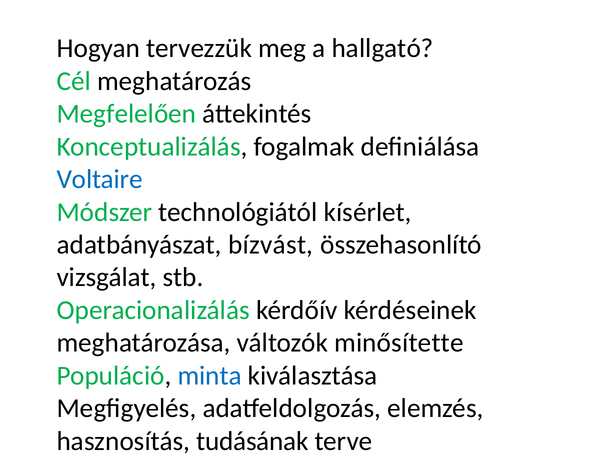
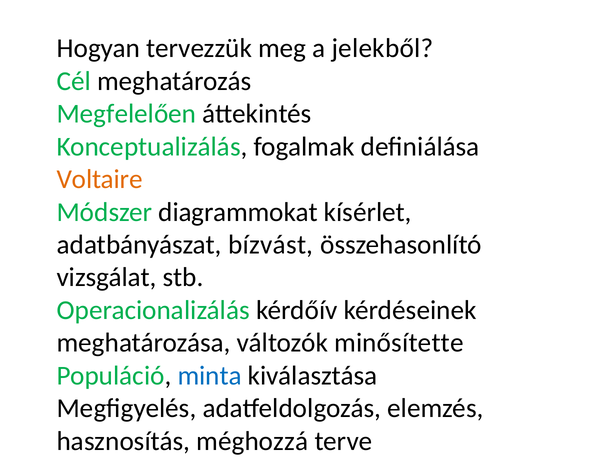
hallgató: hallgató -> jelekből (383, 48)
Voltaire colour: blue -> orange (100, 179)
technológiától: technológiától -> diagrammokat (238, 212)
tudásának: tudásának -> méghozzá (252, 441)
